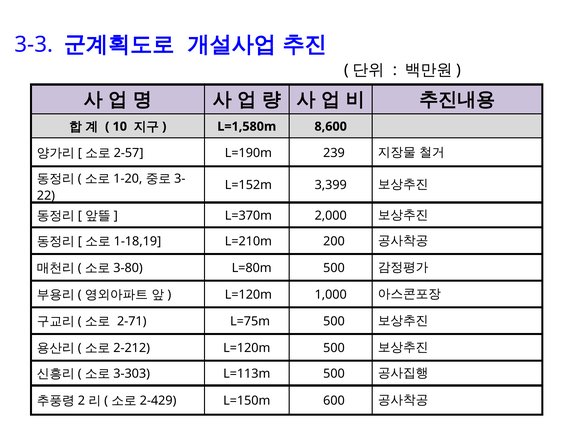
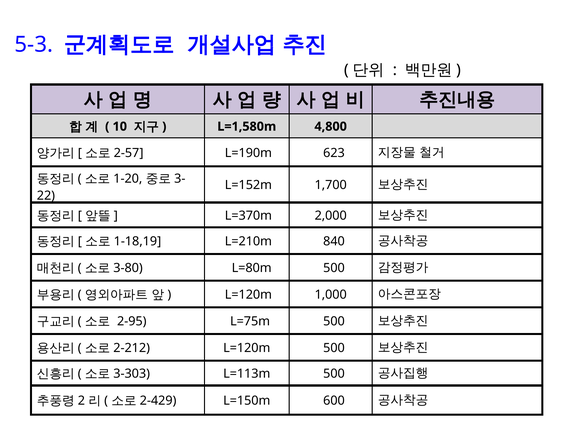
3-3: 3-3 -> 5-3 (34, 44)
8,600: 8,600 -> 4,800 (331, 126)
239: 239 -> 623 (334, 153)
3,399: 3,399 -> 1,700 (331, 185)
200: 200 -> 840 (334, 241)
2-71: 2-71 -> 2-95 (132, 321)
